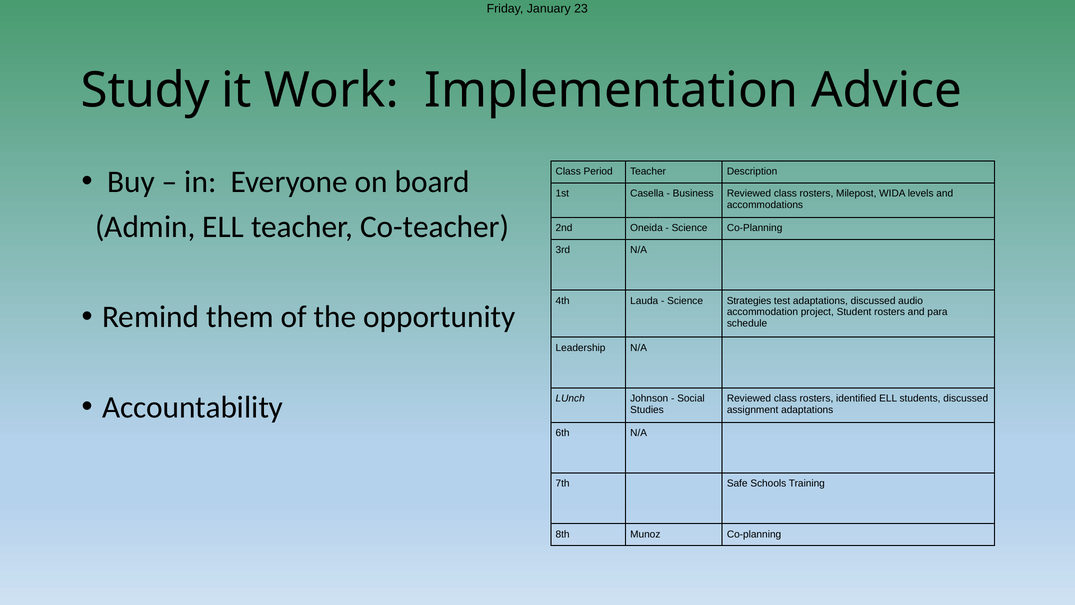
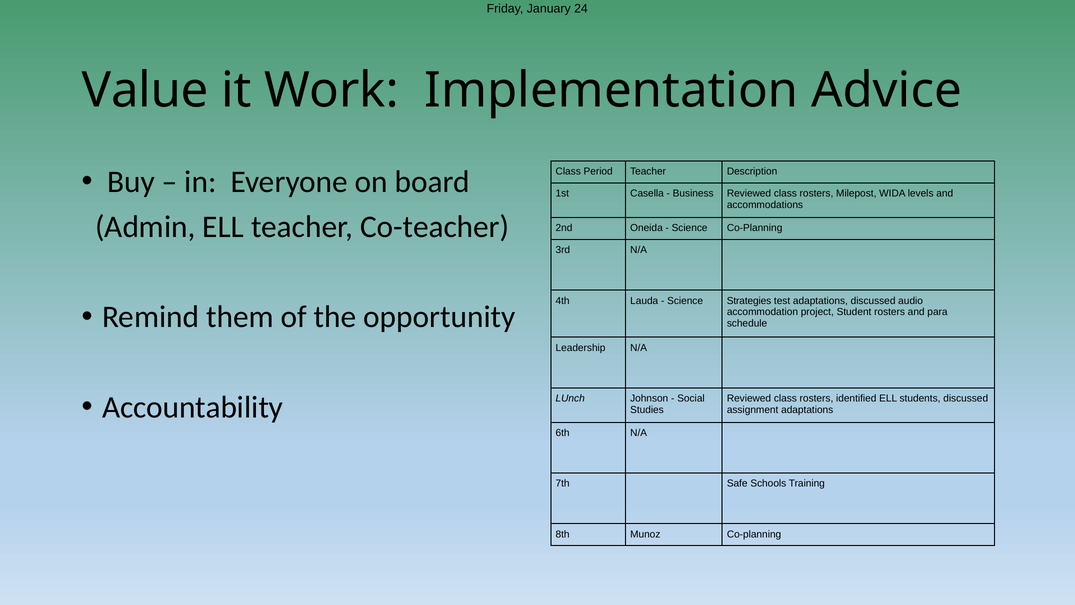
23: 23 -> 24 (581, 9)
Study: Study -> Value (145, 90)
